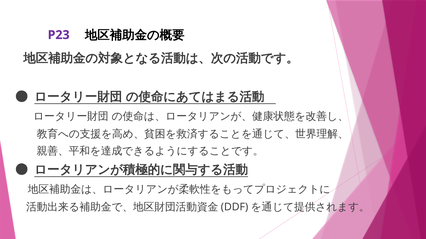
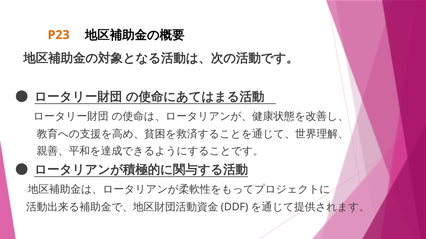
P23 colour: purple -> orange (59, 35)
